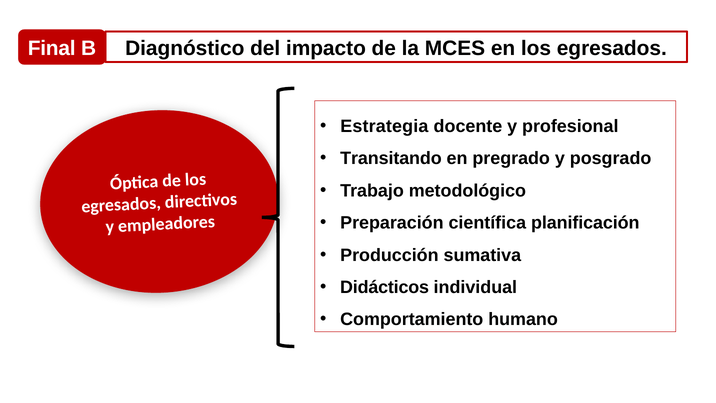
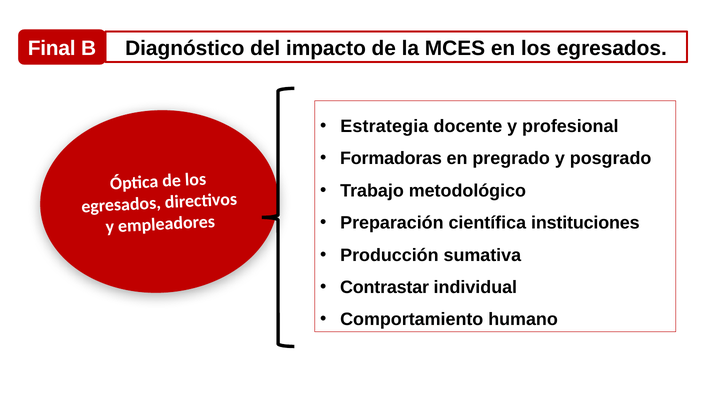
Transitando: Transitando -> Formadoras (391, 158)
planificación: planificación -> instituciones (585, 223)
Didácticos: Didácticos -> Contrastar (385, 287)
